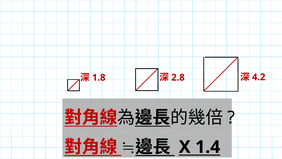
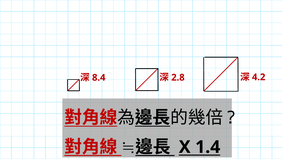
1.8: 1.8 -> 8.4 (99, 77)
